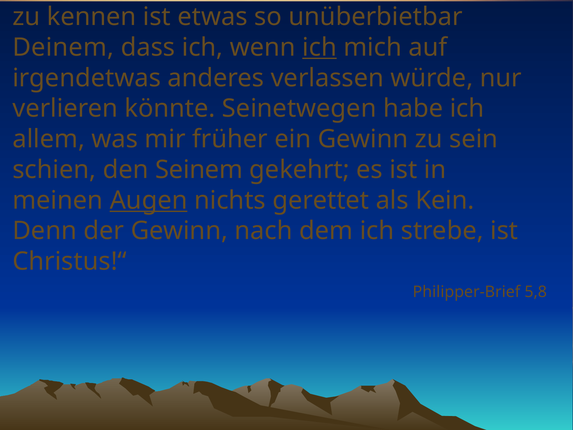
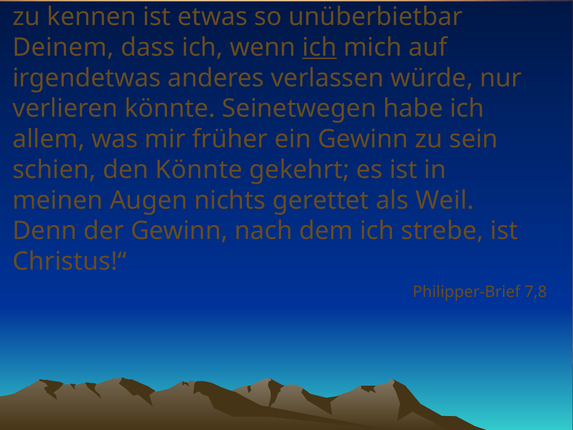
den Seinem: Seinem -> Könnte (199, 170)
Augen underline: present -> none (149, 200)
Kein: Kein -> Weil (445, 200)
5,8: 5,8 -> 7,8 (536, 292)
